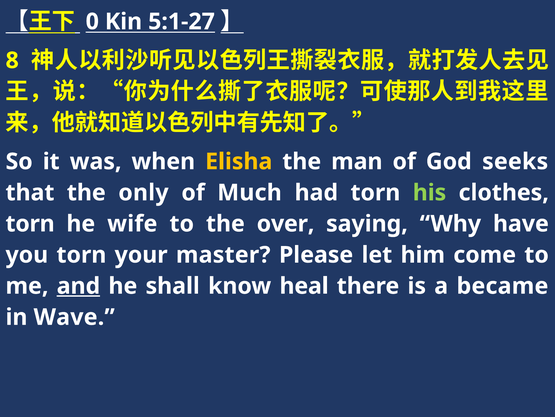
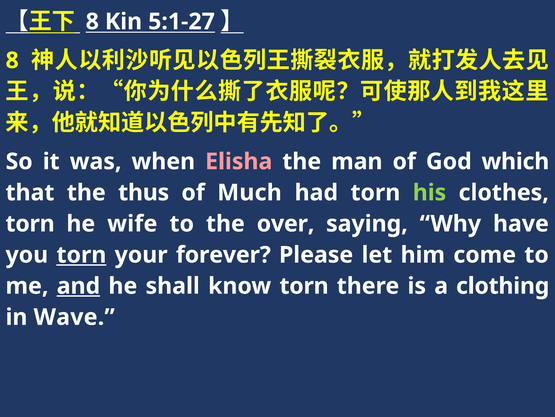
0: 0 -> 8 (92, 22)
Elisha colour: yellow -> pink (239, 161)
seeks: seeks -> which (515, 161)
only: only -> thus (144, 192)
torn underline: none -> present (81, 255)
master: master -> forever (223, 255)
know heal: heal -> torn (304, 286)
became: became -> clothing (503, 286)
